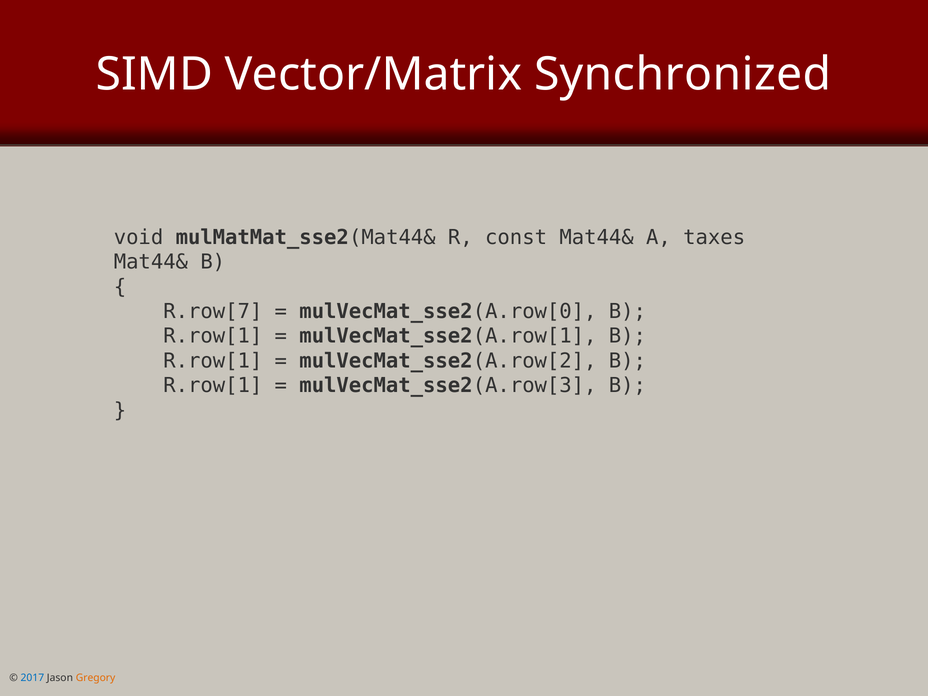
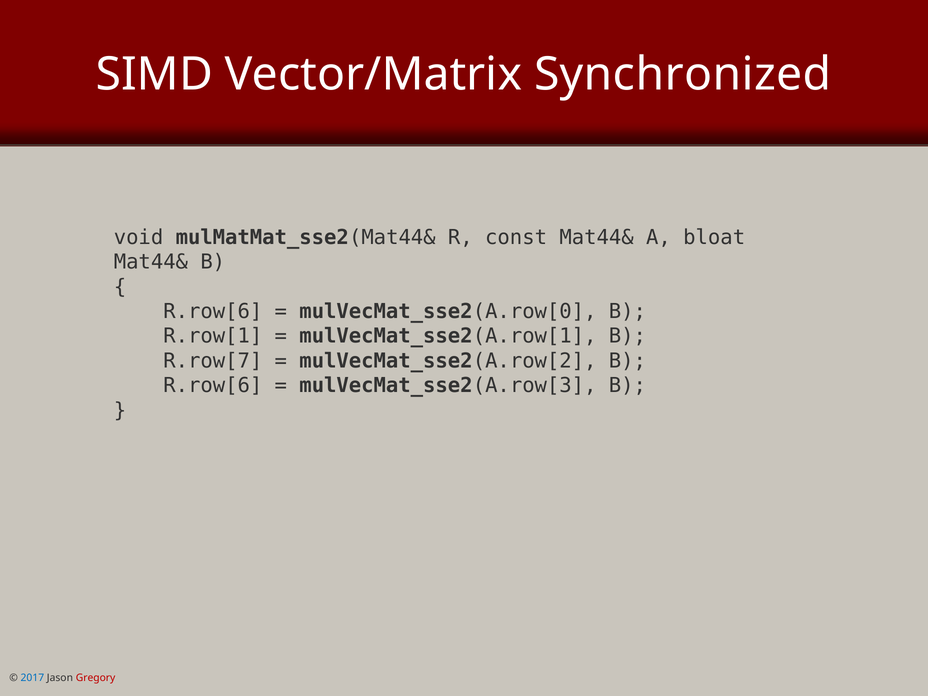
taxes: taxes -> bloat (714, 237)
R.row[7: R.row[7 -> R.row[6 (213, 311)
R.row[1: R.row[1 -> R.row[7 (213, 361)
R.row[1: R.row[1 -> R.row[6 (213, 386)
Gregory colour: orange -> red (96, 678)
